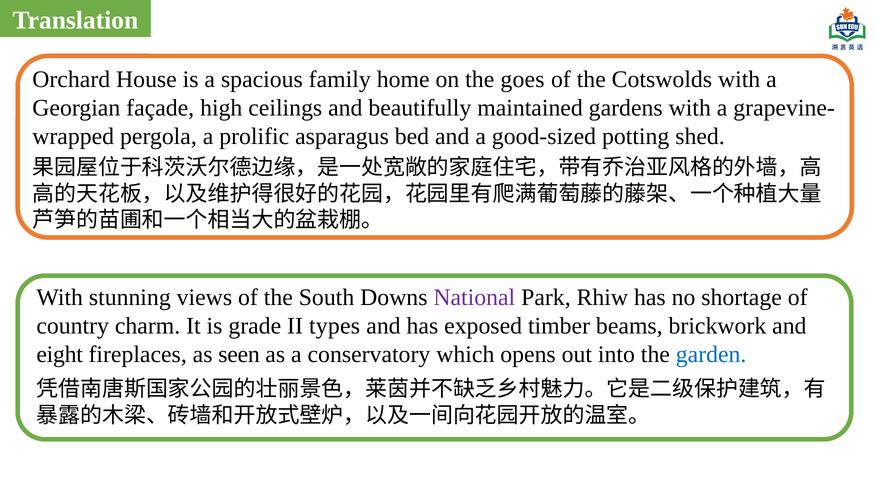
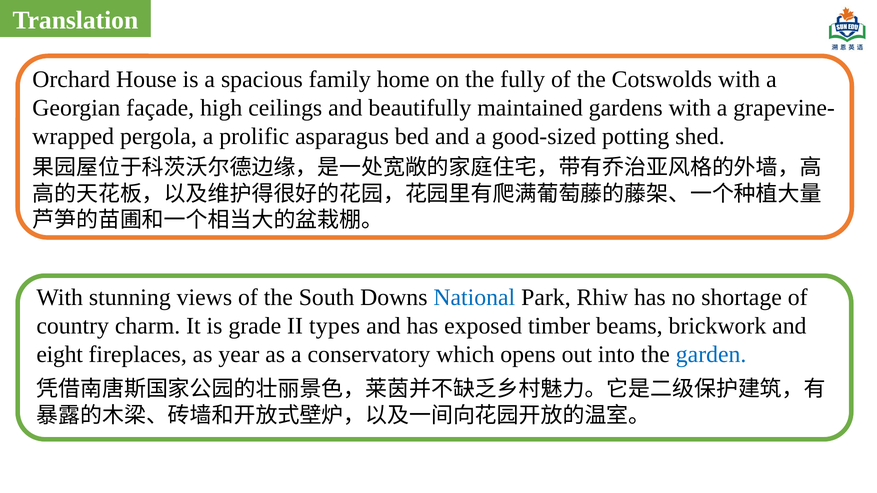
goes: goes -> fully (523, 79)
National colour: purple -> blue (474, 298)
seen: seen -> year (239, 355)
